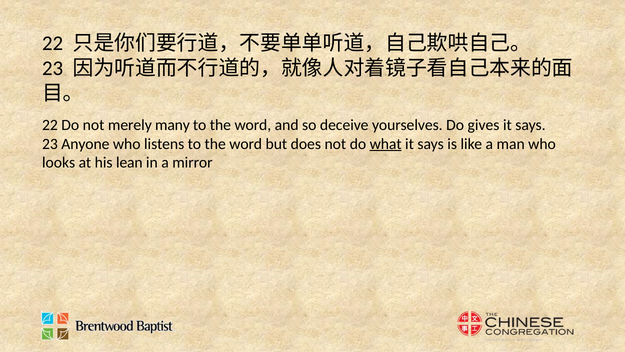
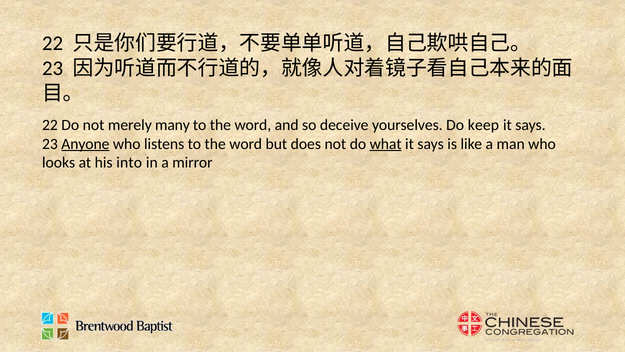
gives: gives -> keep (483, 125)
Anyone underline: none -> present (85, 144)
lean: lean -> into (129, 163)
